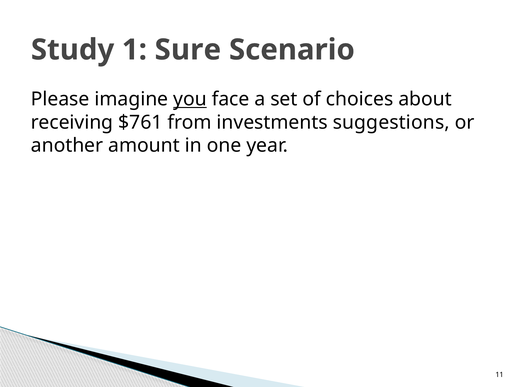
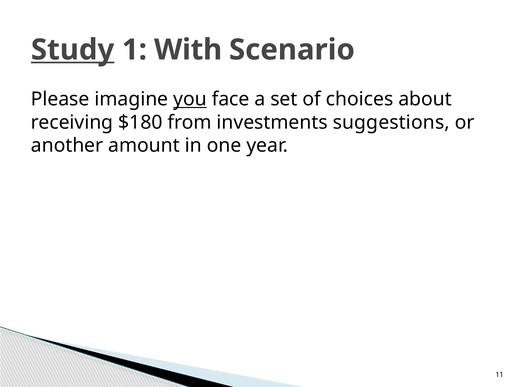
Study underline: none -> present (73, 50)
Sure: Sure -> With (188, 50)
$761: $761 -> $180 (140, 122)
